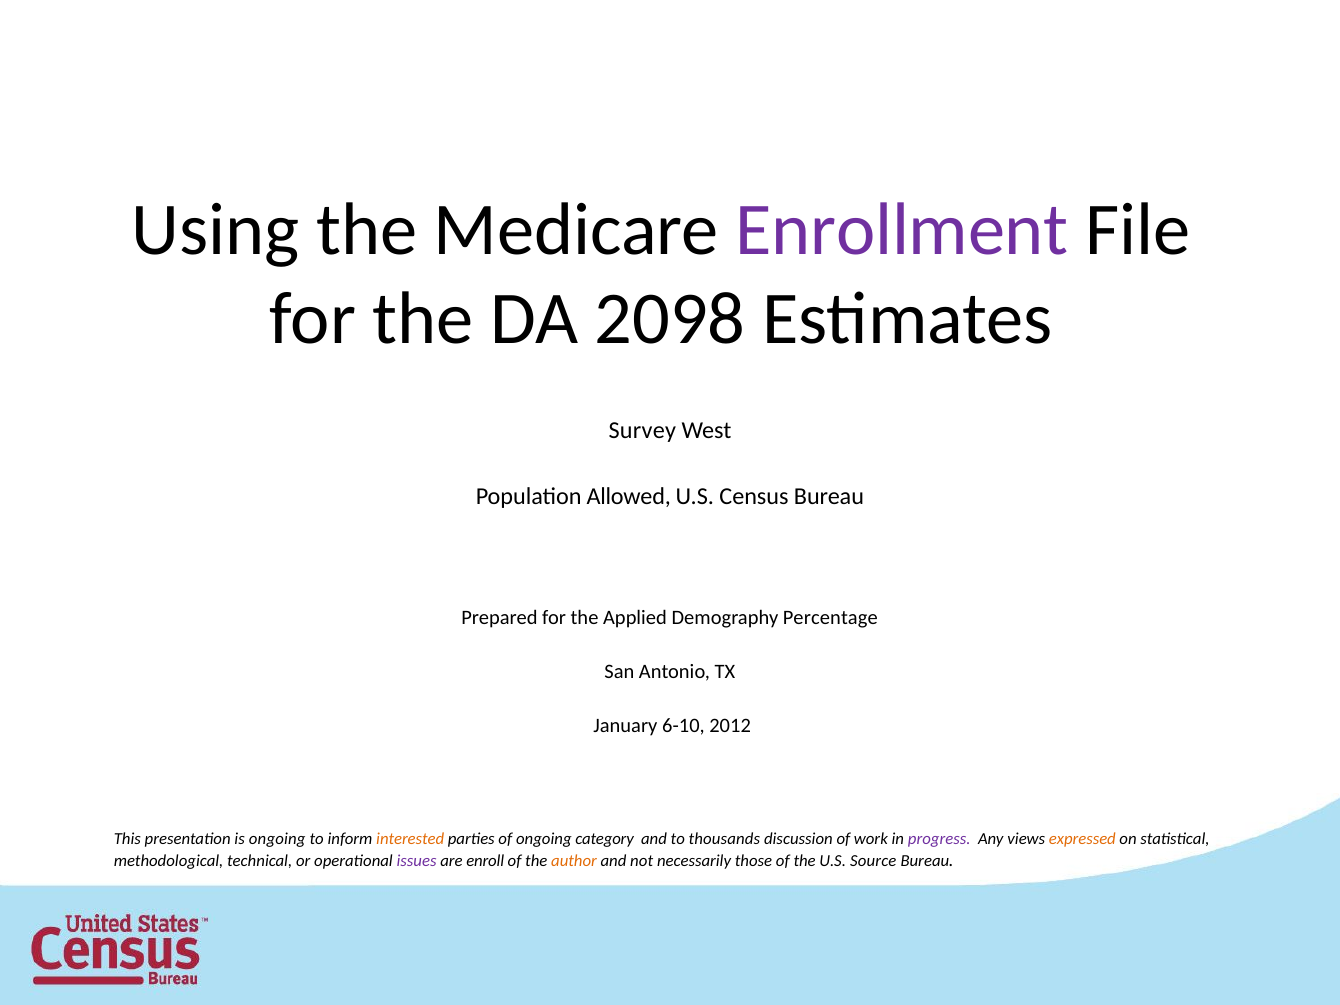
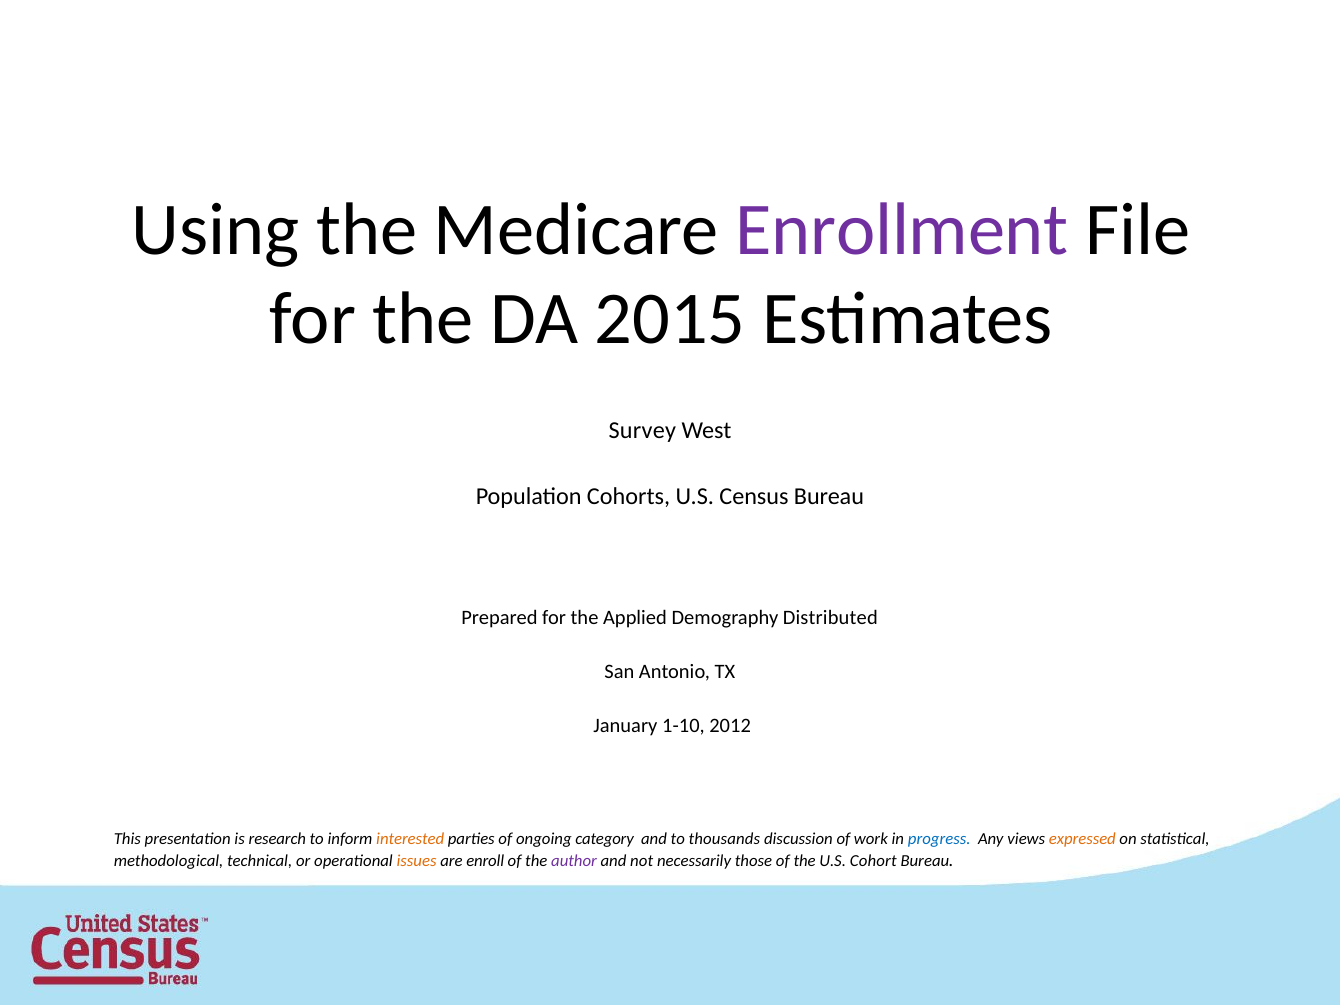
2098: 2098 -> 2015 (670, 319)
Allowed: Allowed -> Cohorts (629, 496)
Percentage: Percentage -> Distributed (830, 618)
6-10: 6-10 -> 1-10 (683, 726)
is ongoing: ongoing -> research (277, 839)
progress colour: purple -> blue (939, 839)
issues colour: purple -> orange (417, 861)
author colour: orange -> purple (574, 861)
Source: Source -> Cohort (873, 861)
